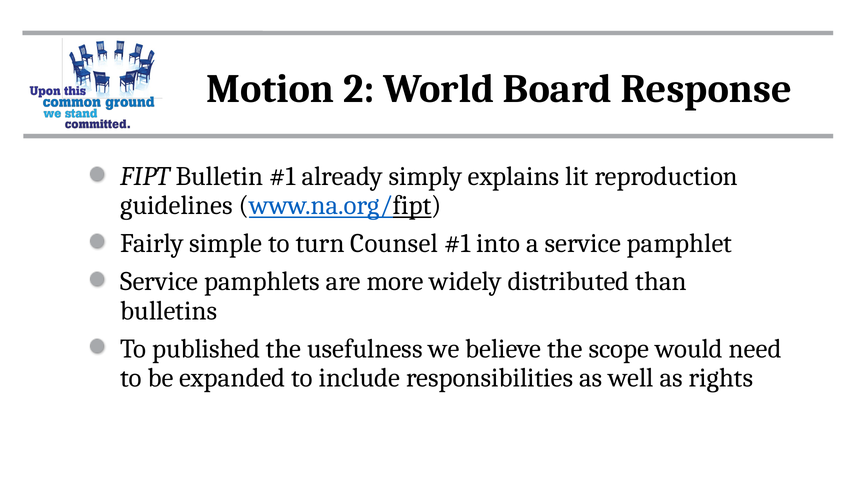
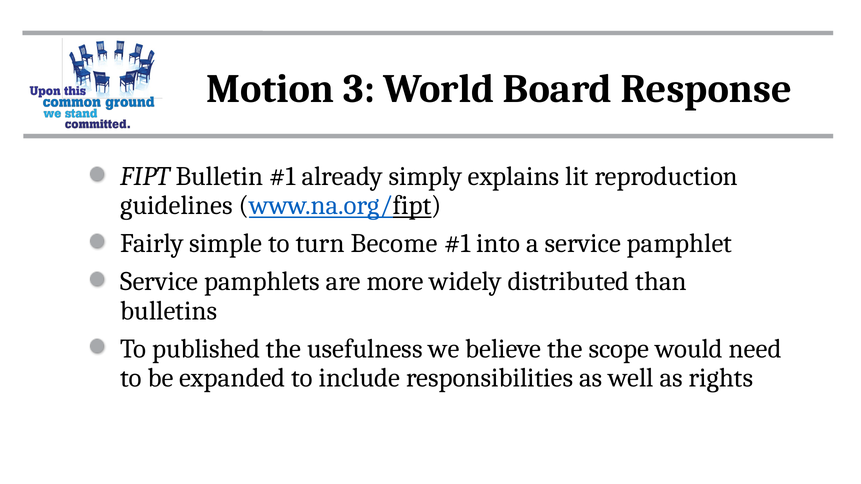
2: 2 -> 3 (359, 89)
Counsel: Counsel -> Become (394, 244)
